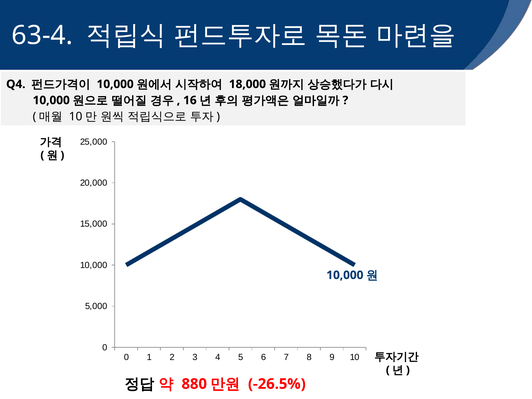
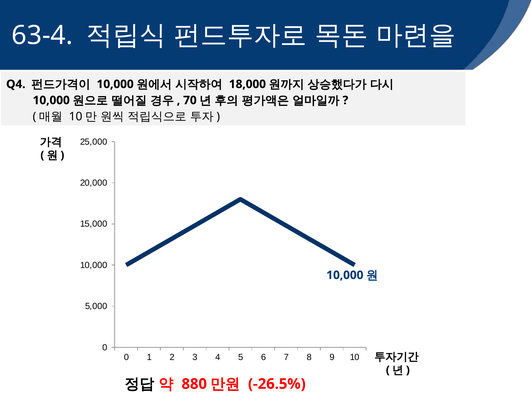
16: 16 -> 70 (190, 100)
